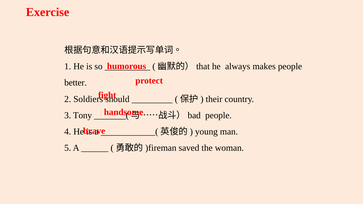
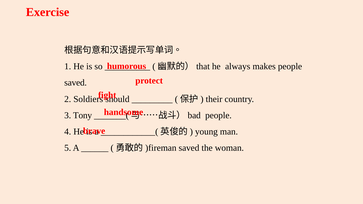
better: better -> saved (76, 83)
